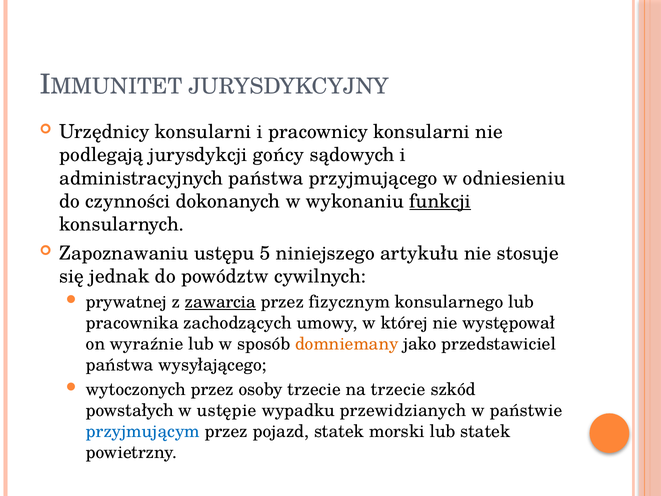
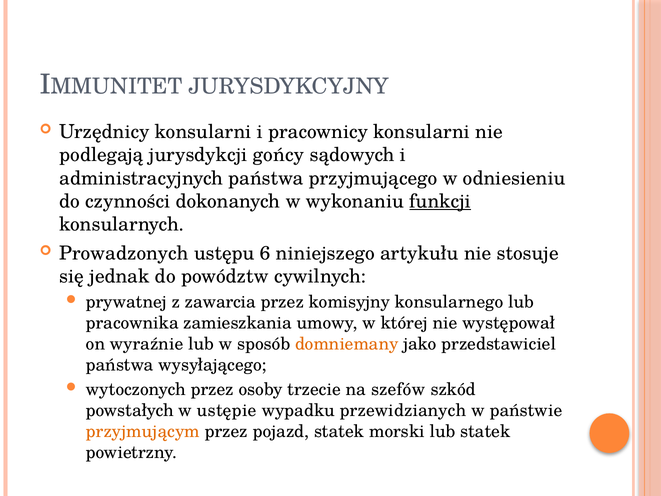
Zapoznawaniu: Zapoznawaniu -> Prowadzonych (124, 253)
5: 5 -> 6 (265, 253)
zawarcia underline: present -> none (221, 302)
fizycznym: fizycznym -> komisyjny (350, 302)
zachodzących: zachodzących -> zamieszkania (238, 323)
na trzecie: trzecie -> szefów (398, 389)
przyjmującym colour: blue -> orange (143, 431)
